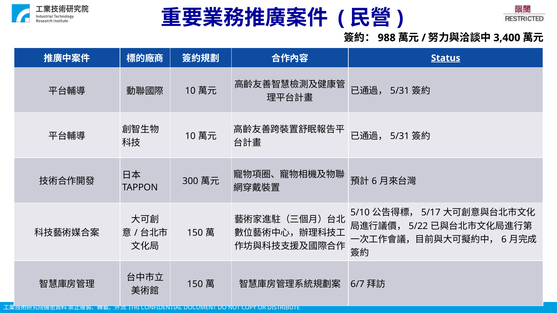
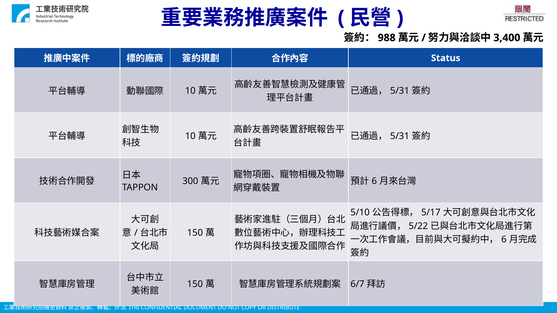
Status underline: present -> none (446, 58)
